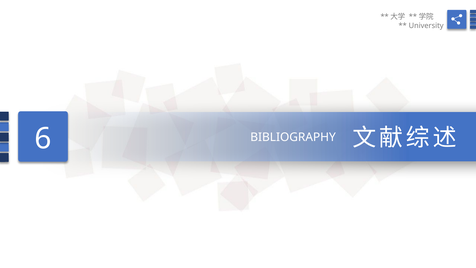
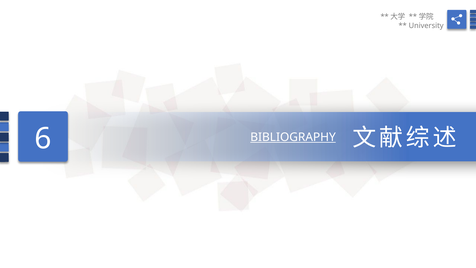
BIBLIOGRAPHY underline: none -> present (293, 137)
